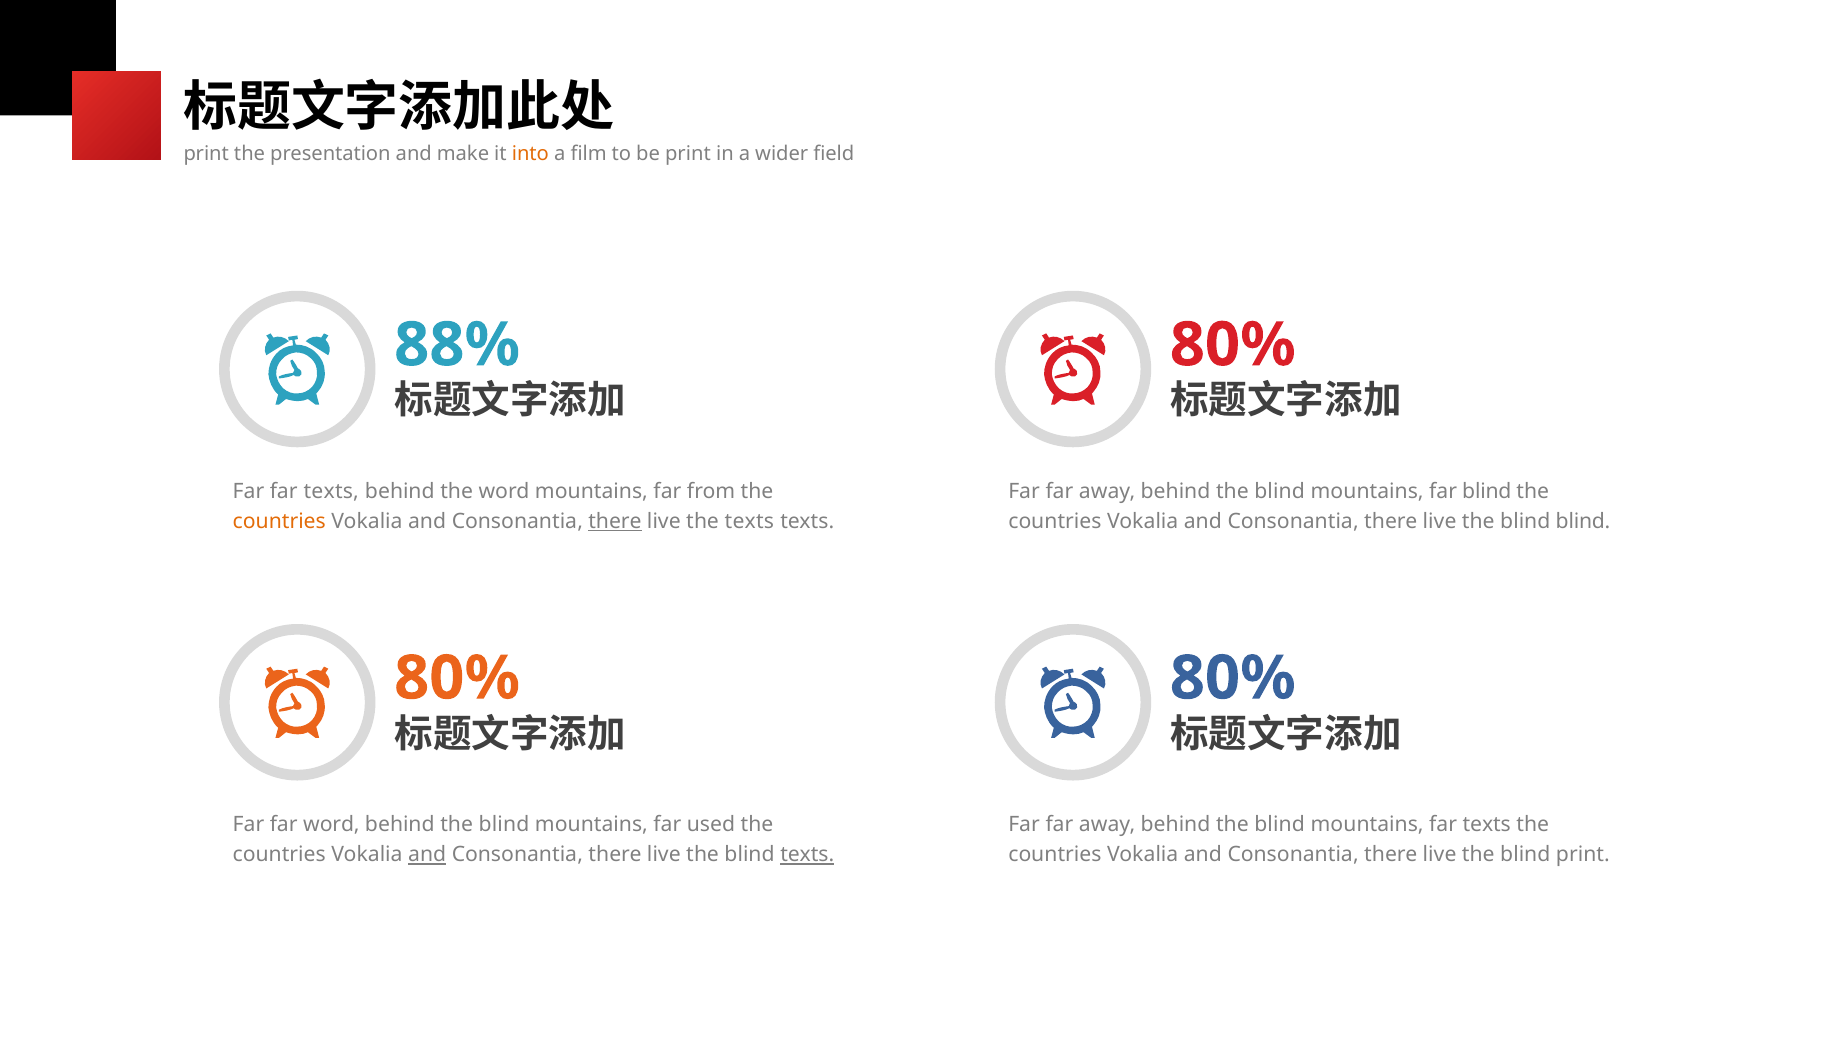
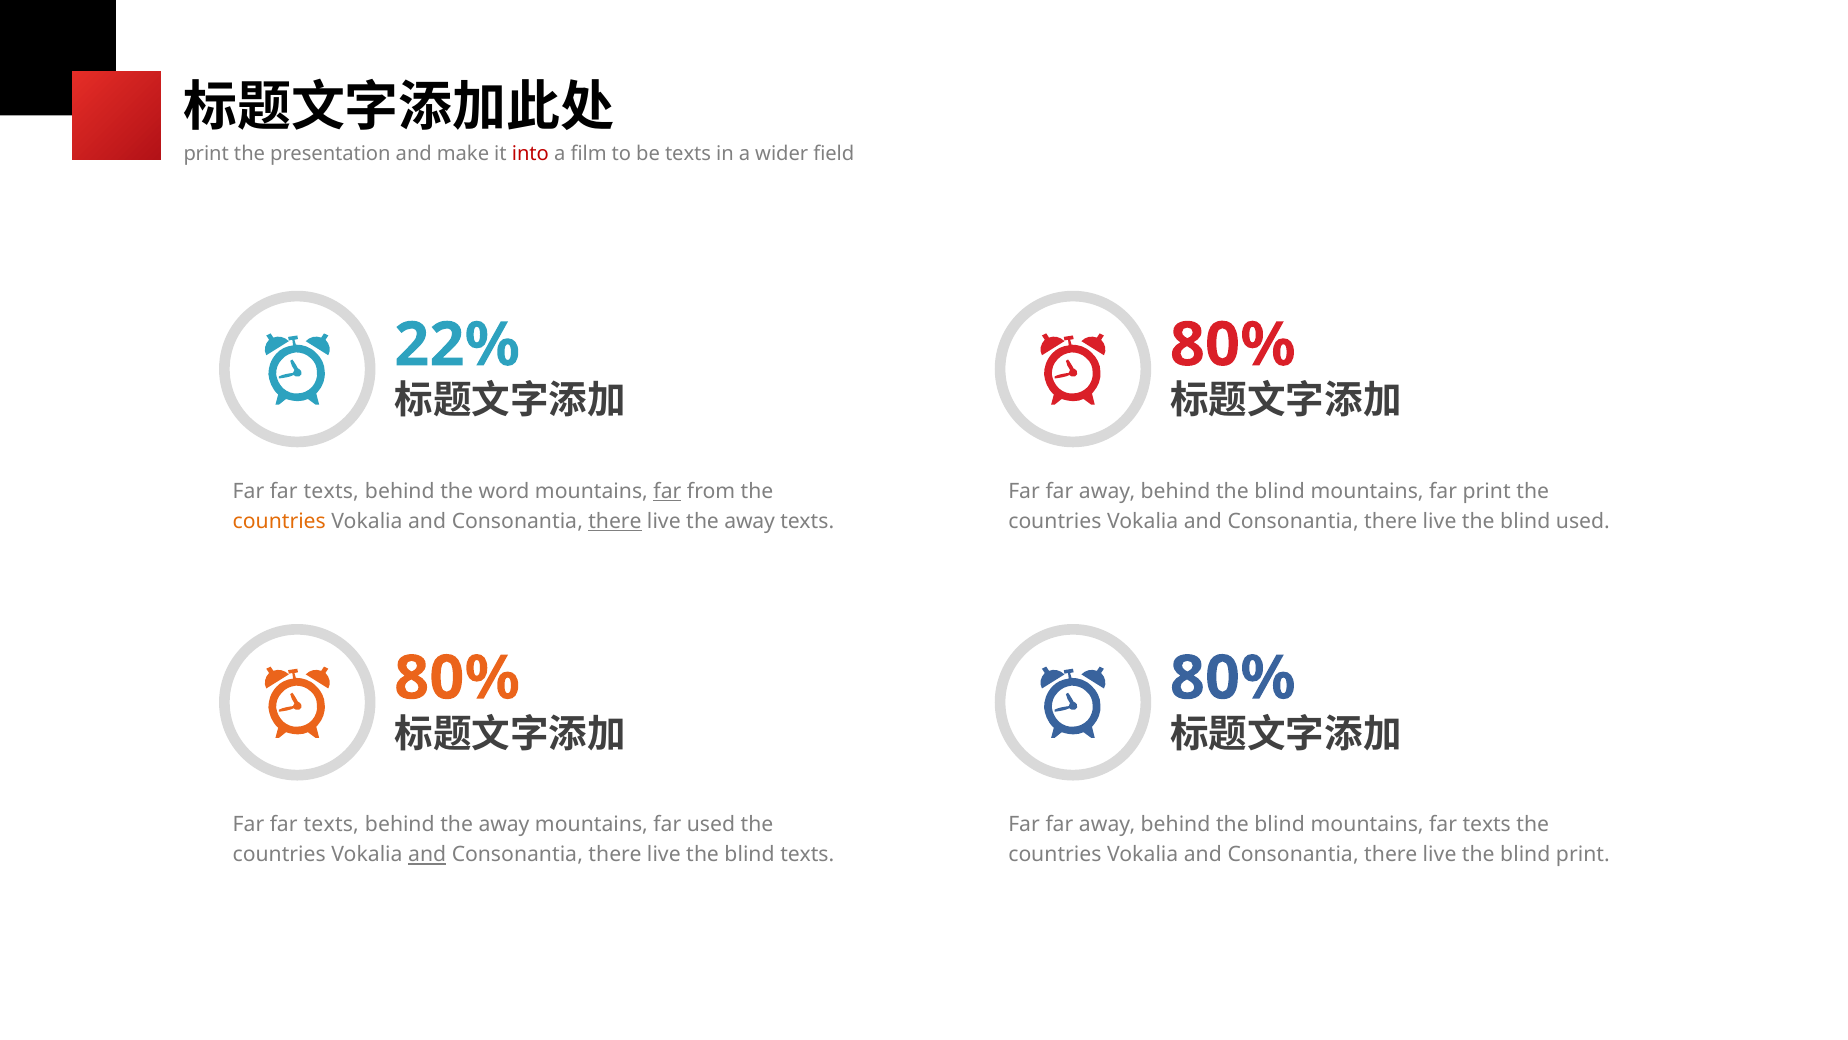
into colour: orange -> red (530, 154)
be print: print -> texts (688, 154)
88%: 88% -> 22% (457, 345)
far underline: none -> present (667, 491)
far blind: blind -> print (1487, 491)
live the texts: texts -> away (750, 521)
blind blind: blind -> used (1583, 521)
word: word -> texts (331, 824)
blind: blind -> away (504, 824)
texts underline: present -> none (807, 854)
